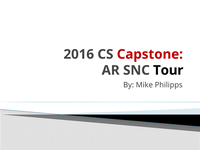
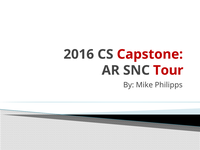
Tour colour: black -> red (168, 70)
